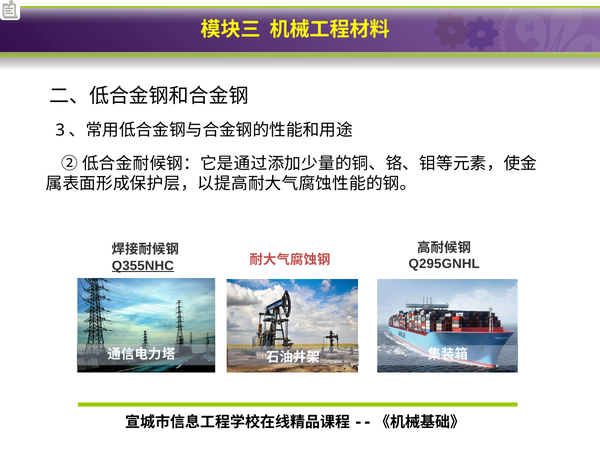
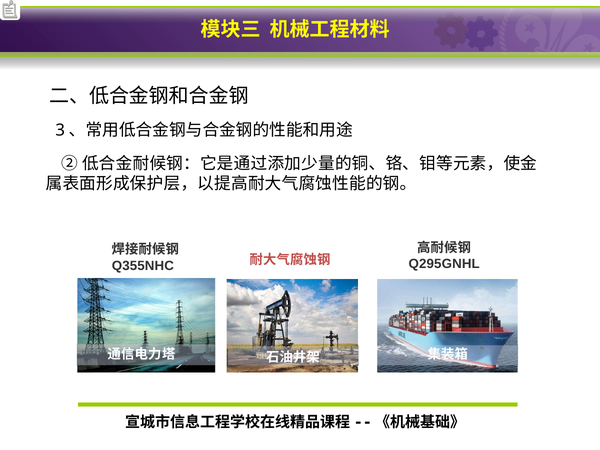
Q355NHC underline: present -> none (143, 266)
